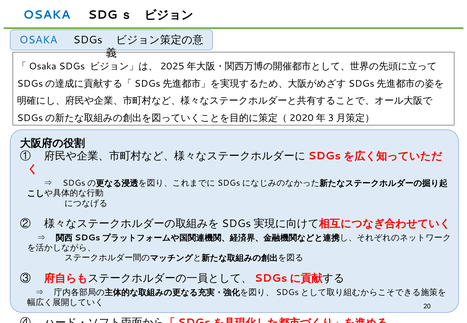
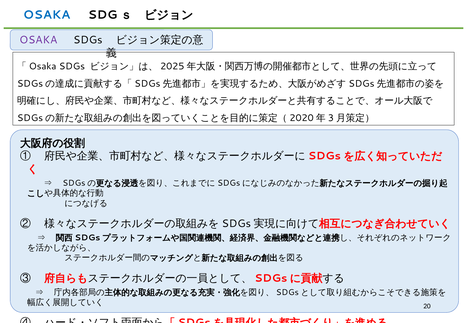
OSAKA colour: blue -> purple (38, 40)
